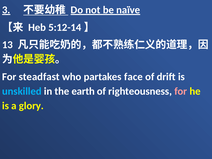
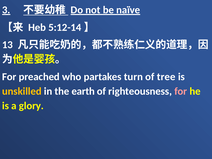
steadfast: steadfast -> preached (39, 77)
face: face -> turn (133, 77)
drift: drift -> tree (166, 77)
unskilled colour: light blue -> yellow (22, 91)
